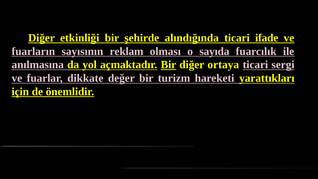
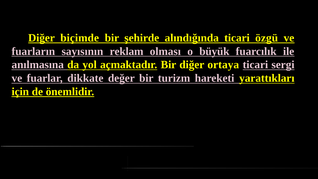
etkinliği: etkinliği -> biçimde (80, 38)
ifade: ifade -> özgü (267, 38)
sayıda: sayıda -> büyük (214, 51)
Bir underline: present -> none (168, 65)
